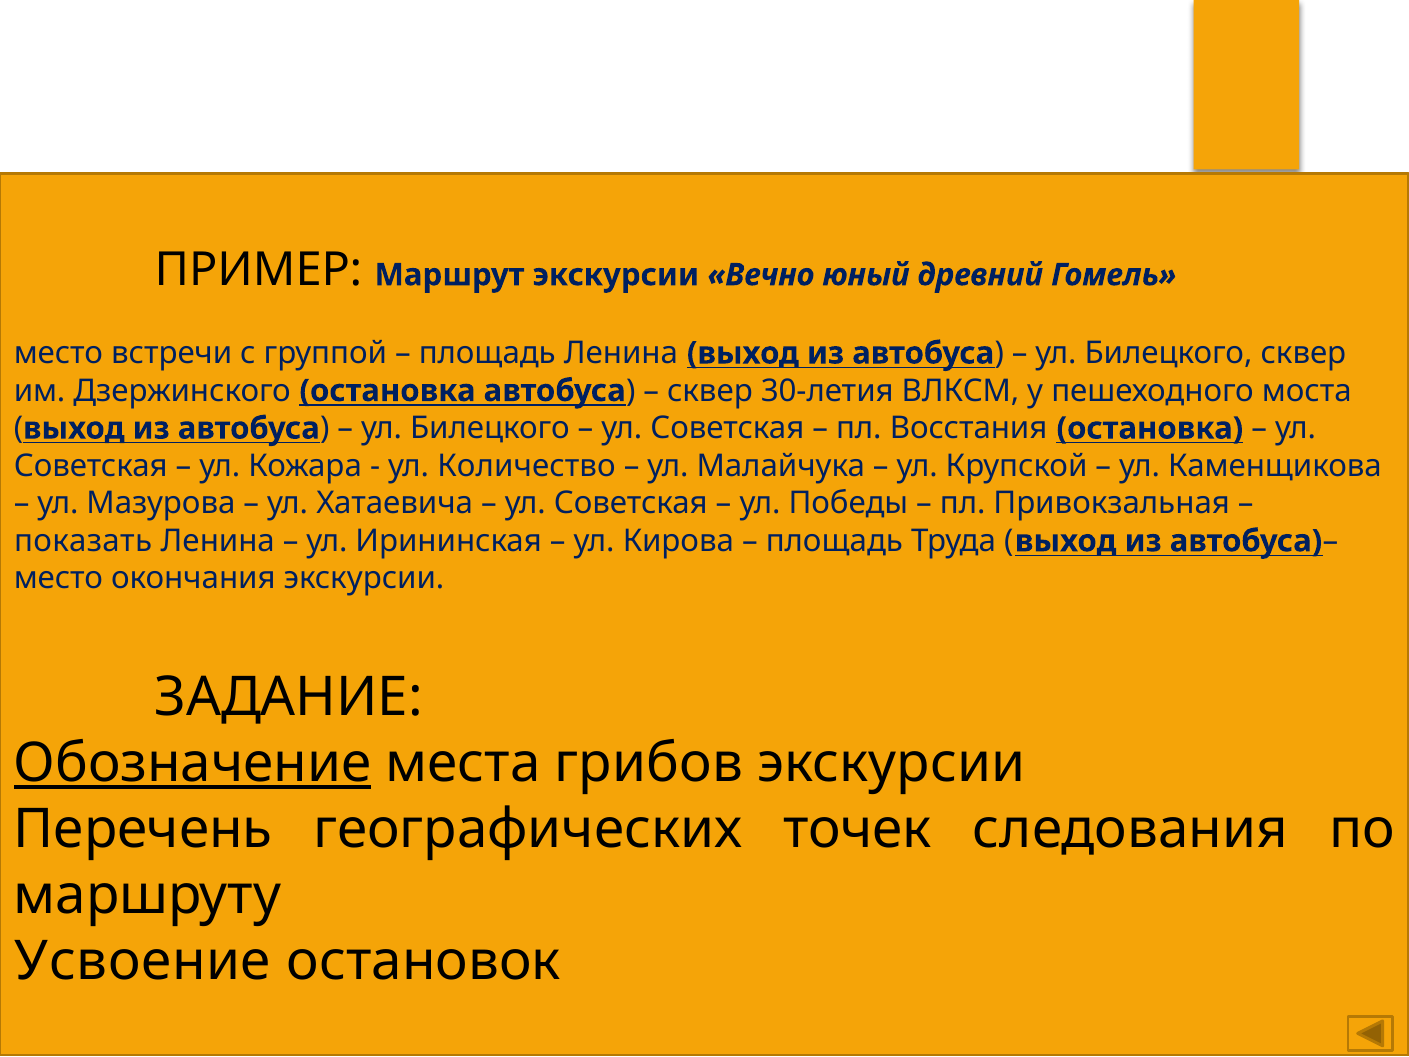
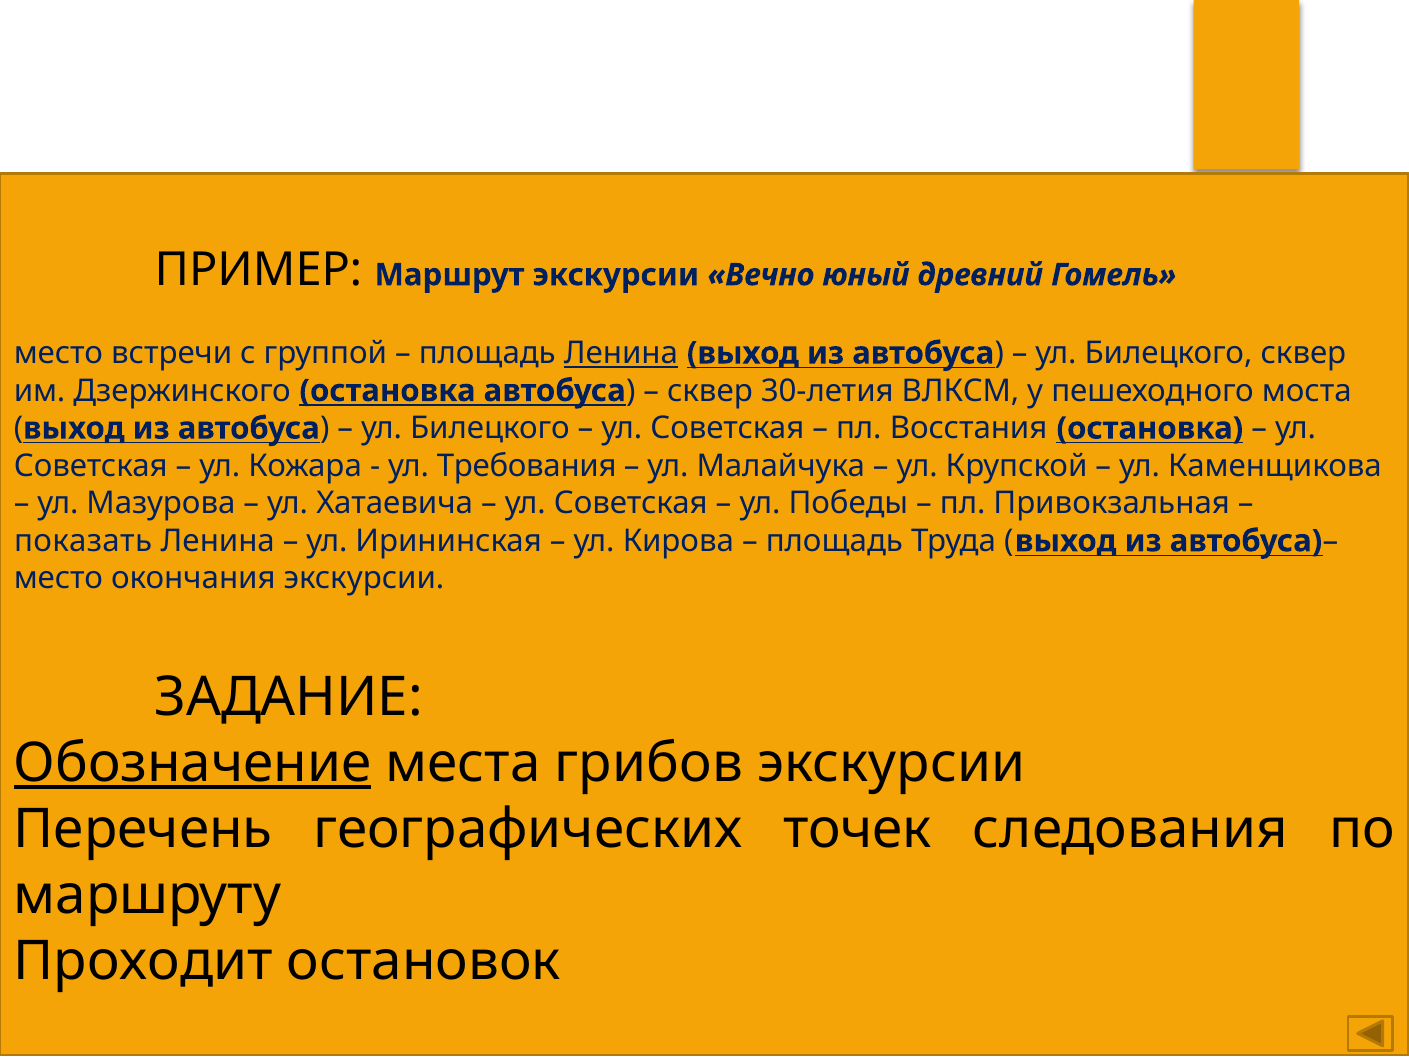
Ленина underline: none -> present (621, 353)
Количество: Количество -> Требования (527, 466)
Усвоение: Усвоение -> Проходит (143, 961)
